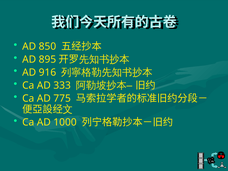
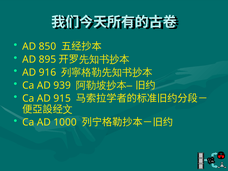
333: 333 -> 939 (62, 85)
775: 775 -> 915 (62, 98)
